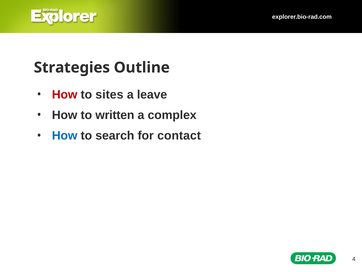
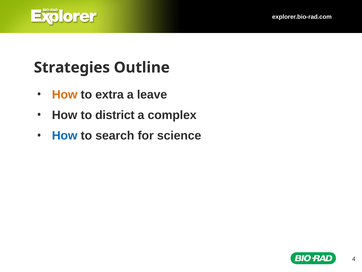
How colour: red -> orange (65, 94)
sites: sites -> extra (110, 94)
written: written -> district (115, 115)
contact: contact -> science (179, 135)
